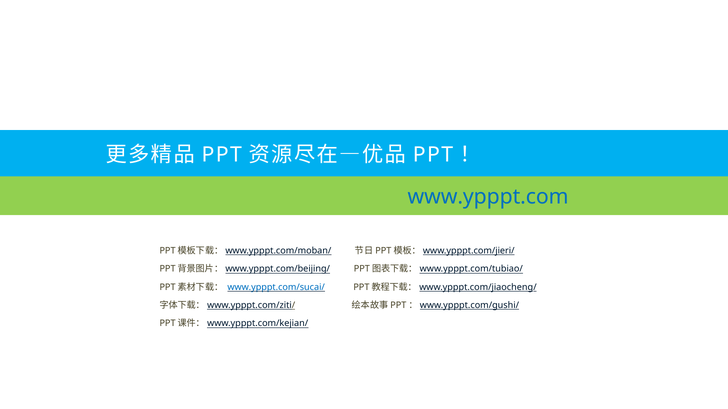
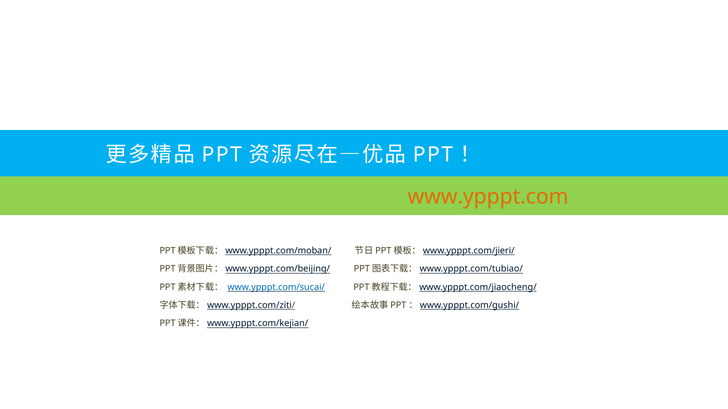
www.ypppt.com colour: blue -> orange (488, 197)
